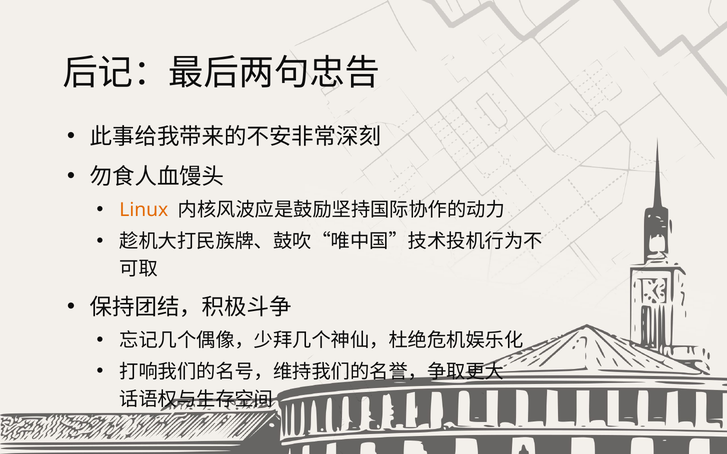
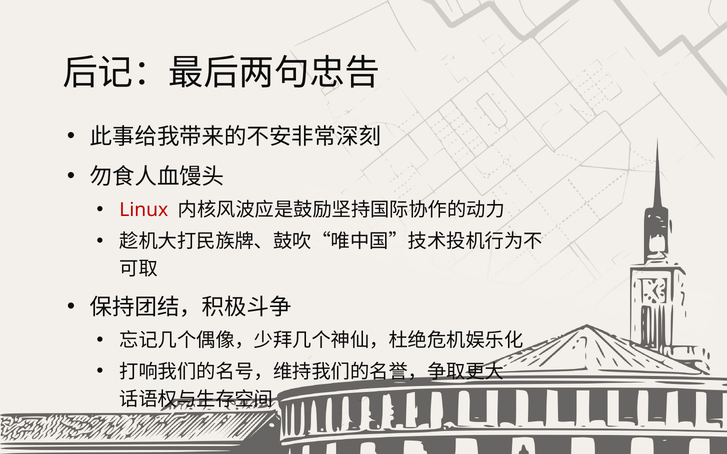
Linux colour: orange -> red (144, 210)
